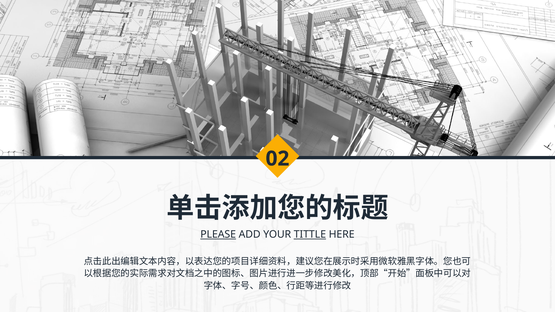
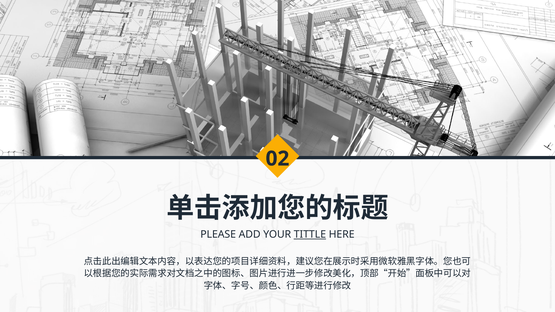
PLEASE underline: present -> none (218, 235)
